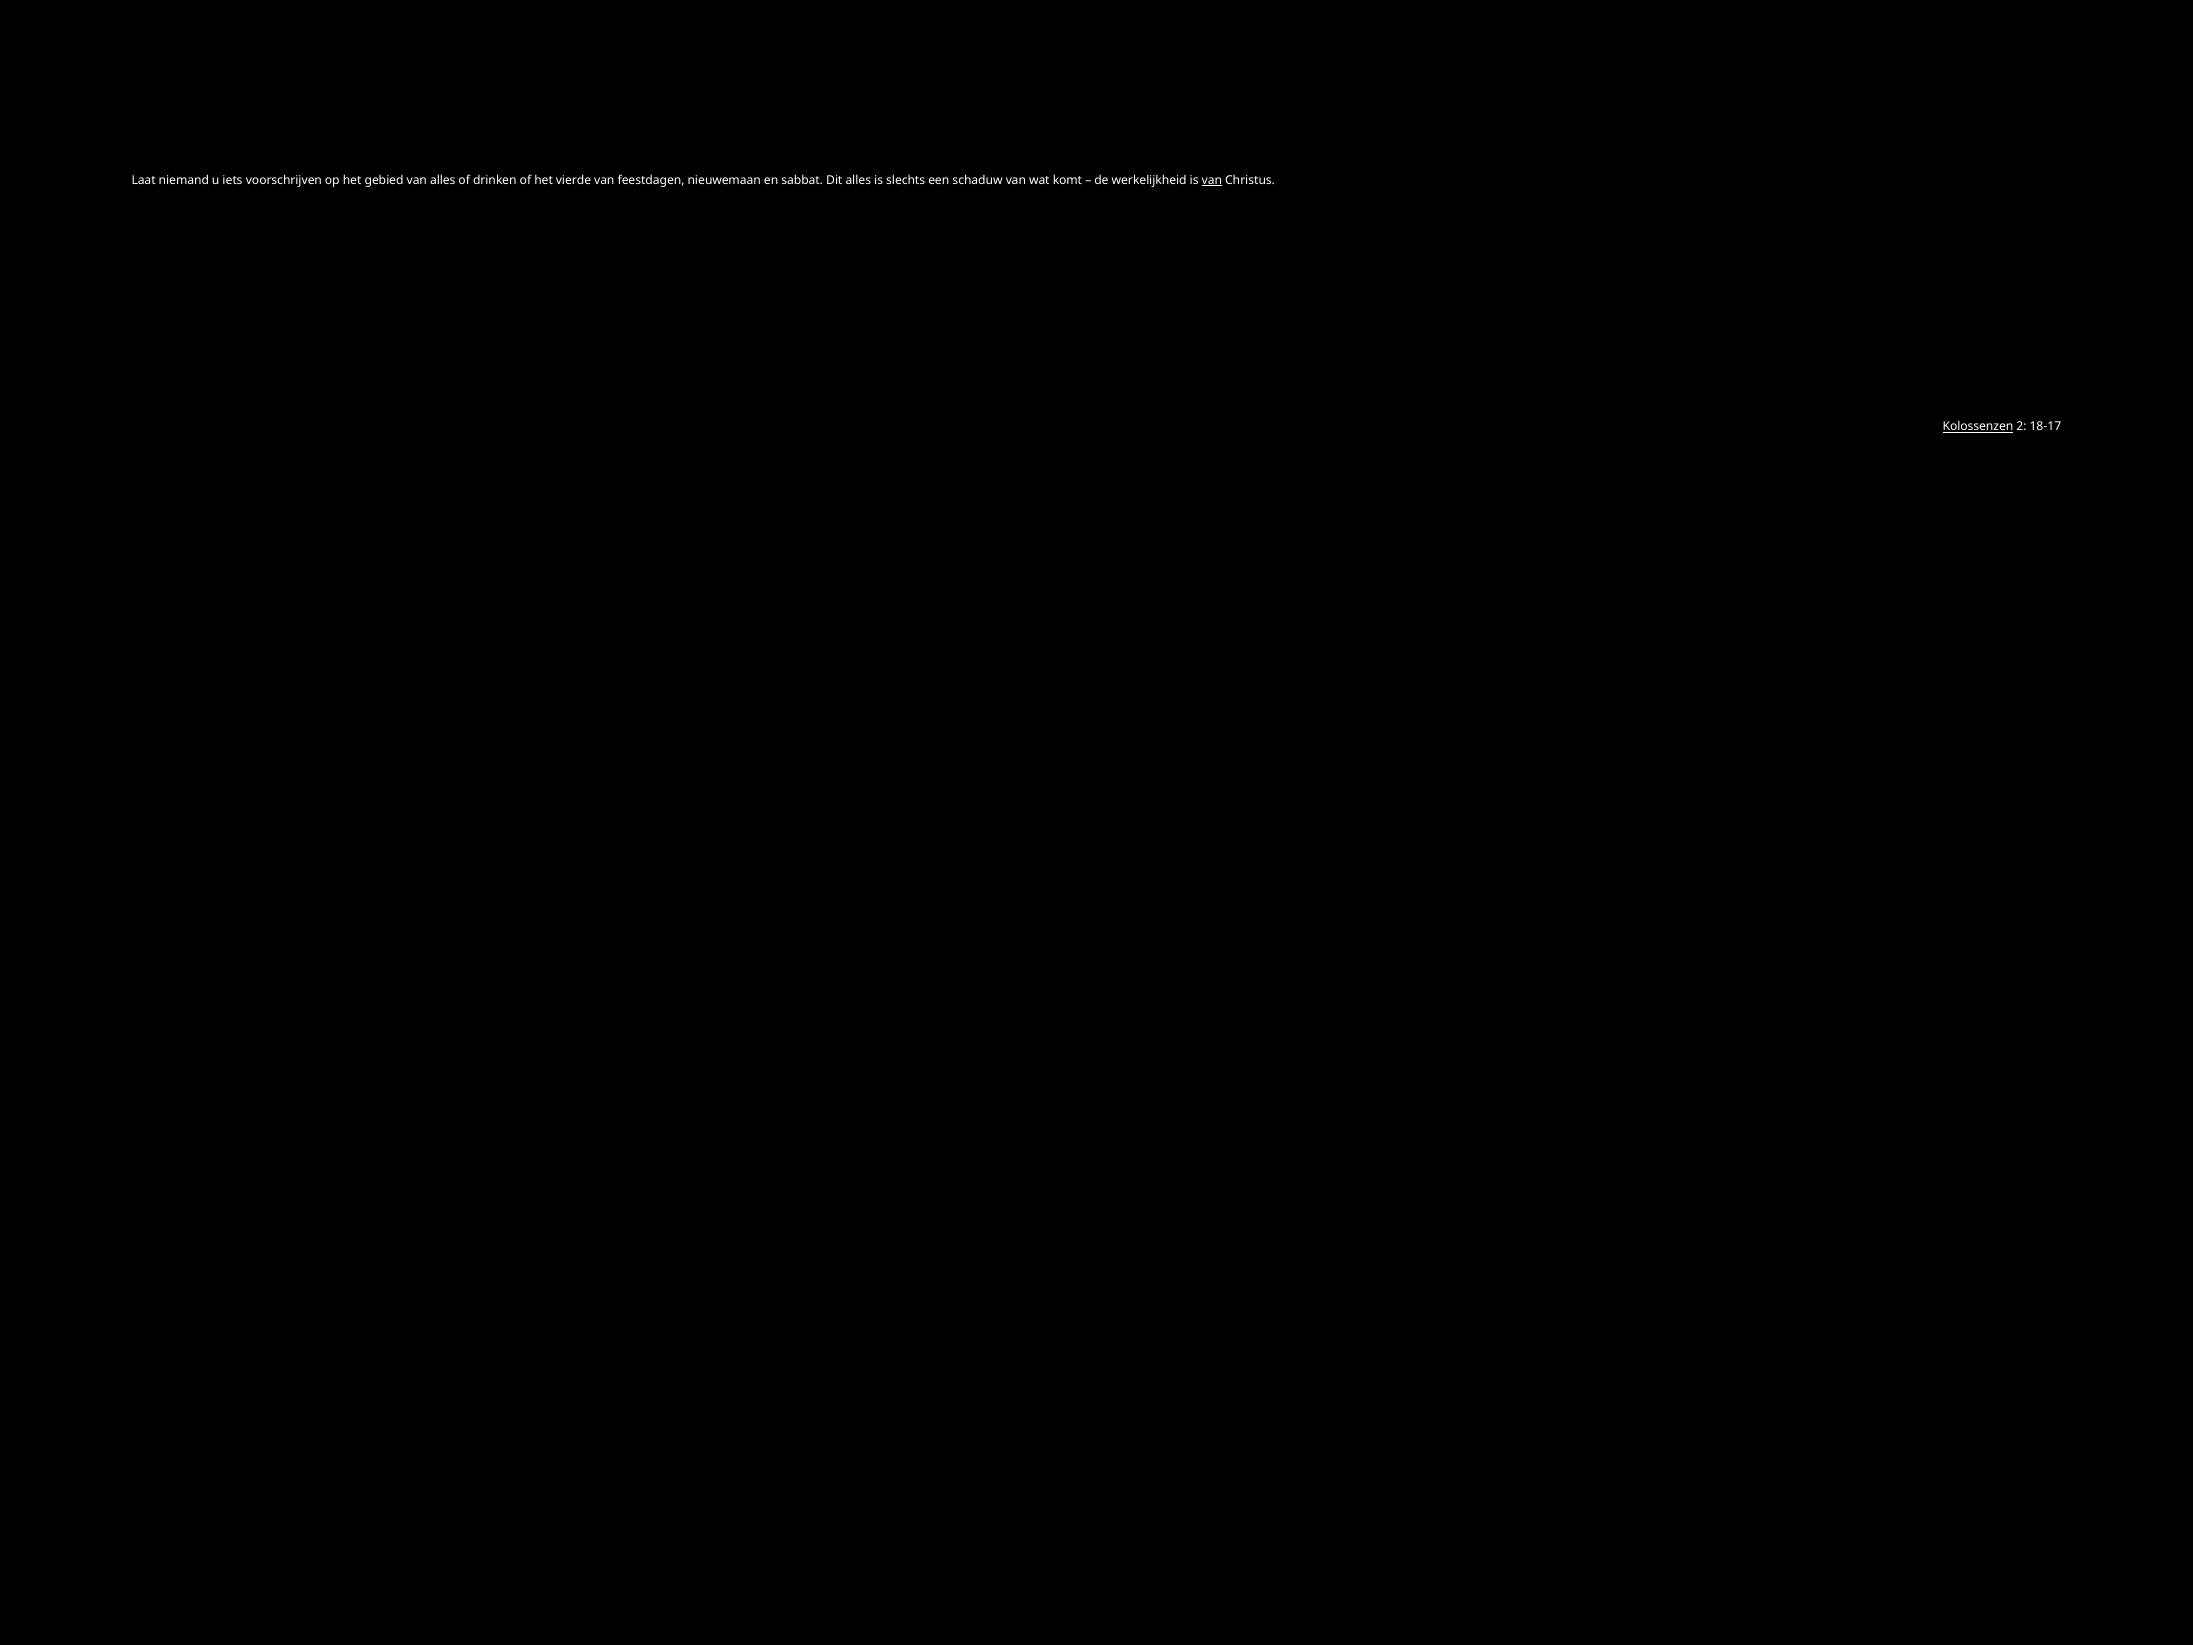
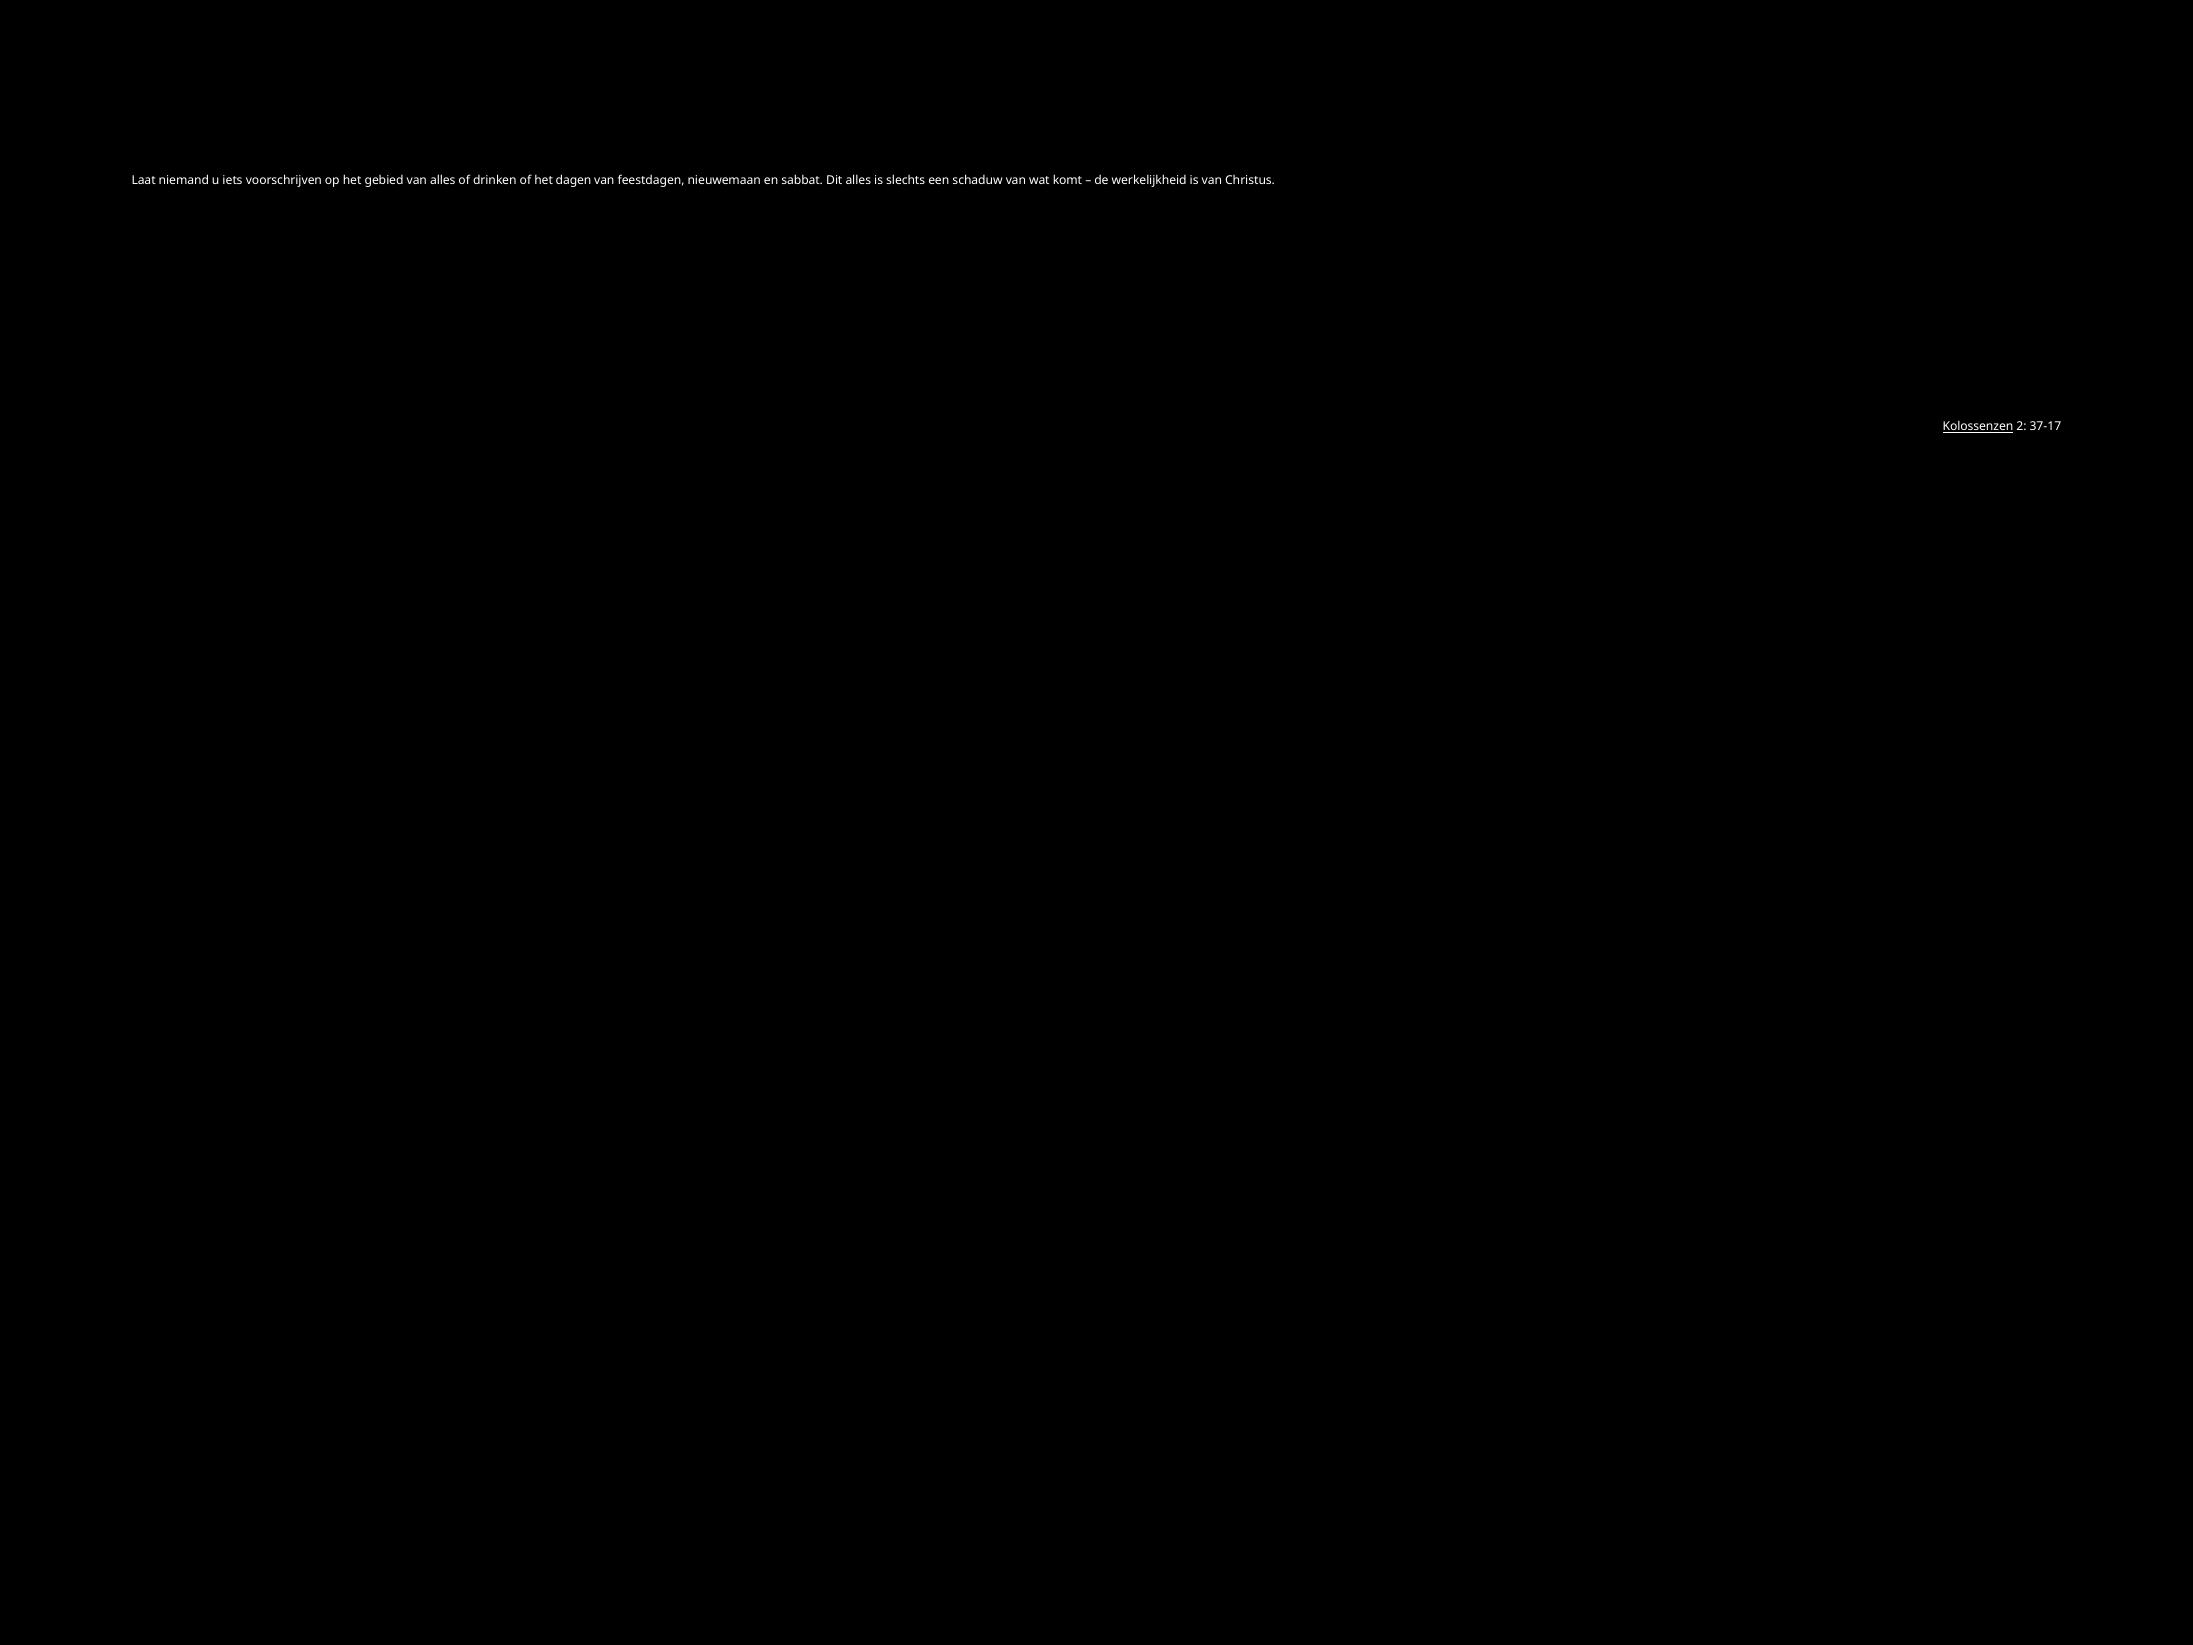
vierde: vierde -> dagen (574, 180)
van underline: present -> none (1212, 180)
18-17: 18-17 -> 37-17 (2045, 427)
